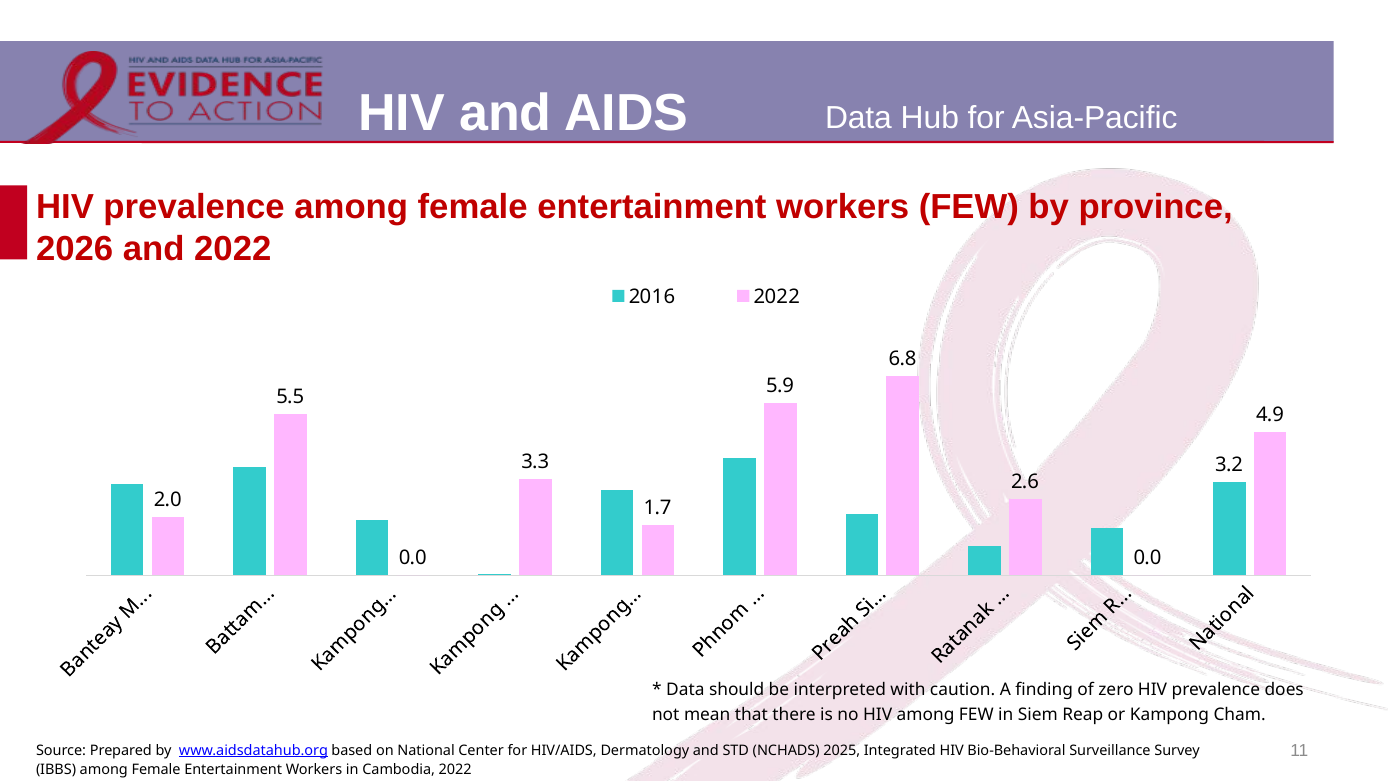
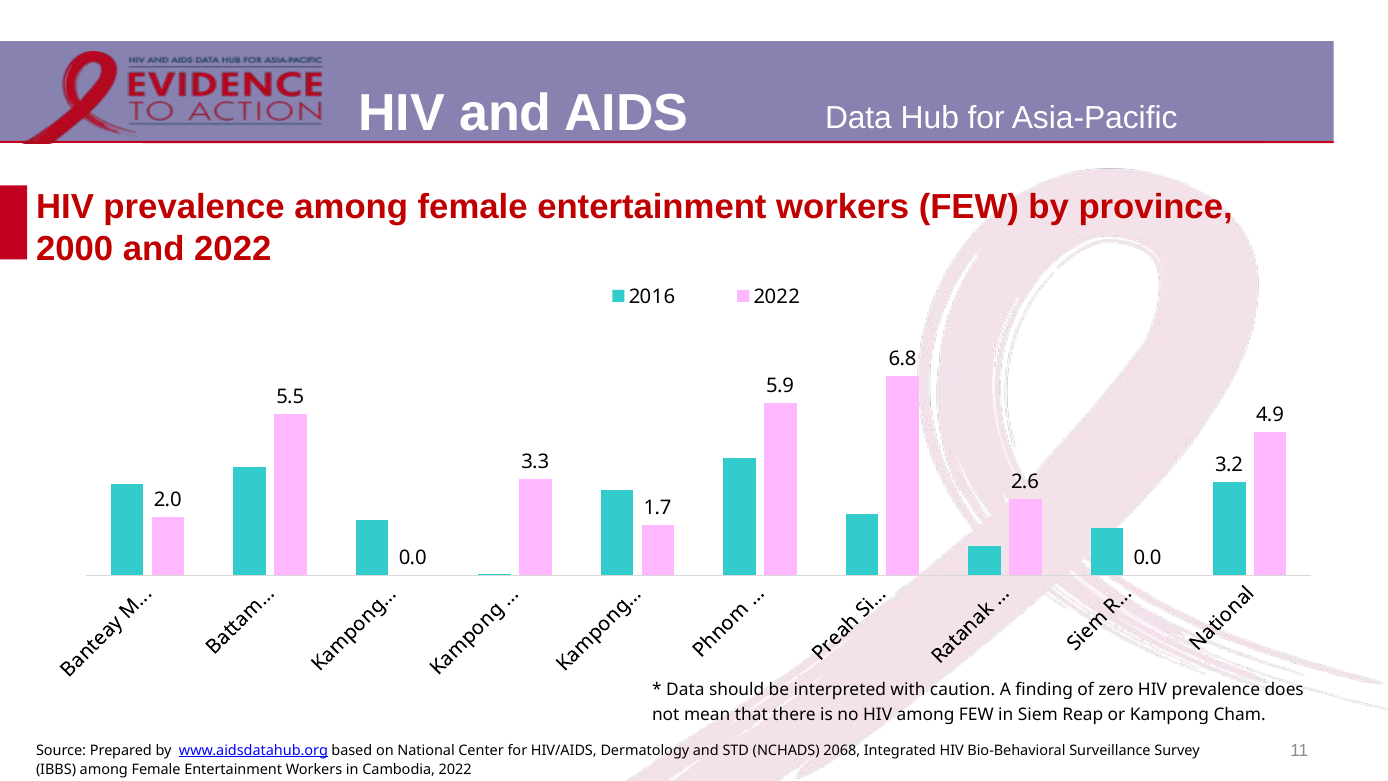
2026: 2026 -> 2000 (75, 249)
2025: 2025 -> 2068 (842, 750)
